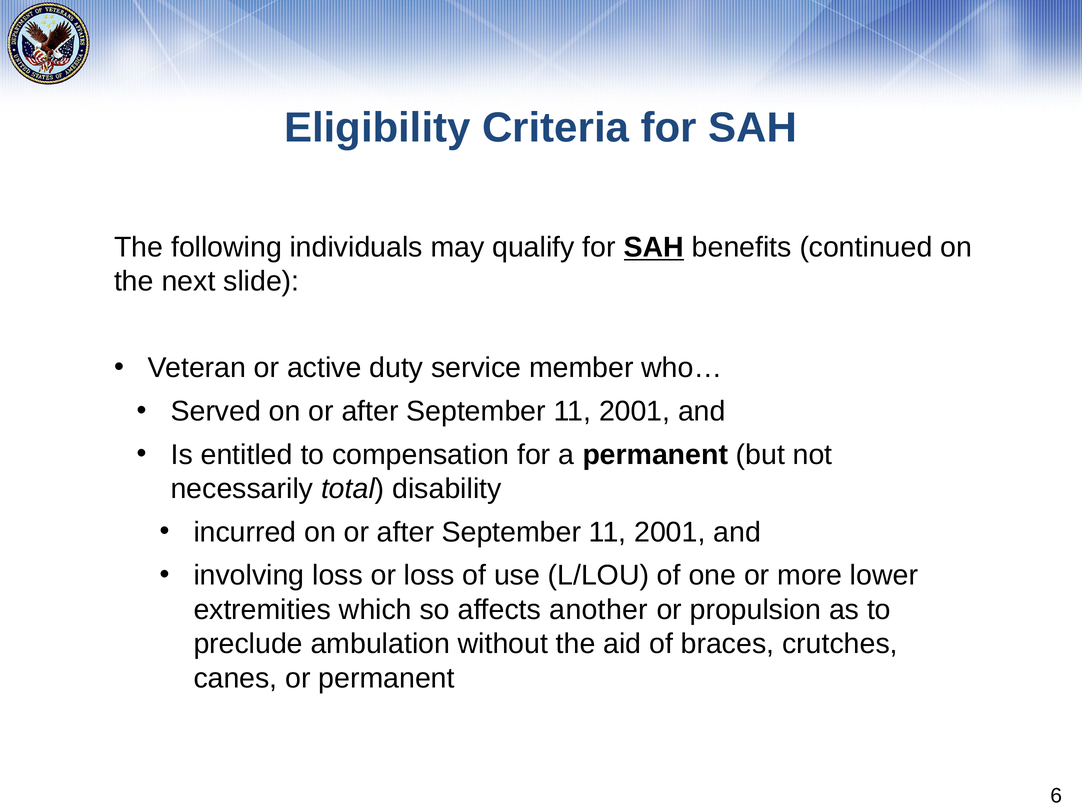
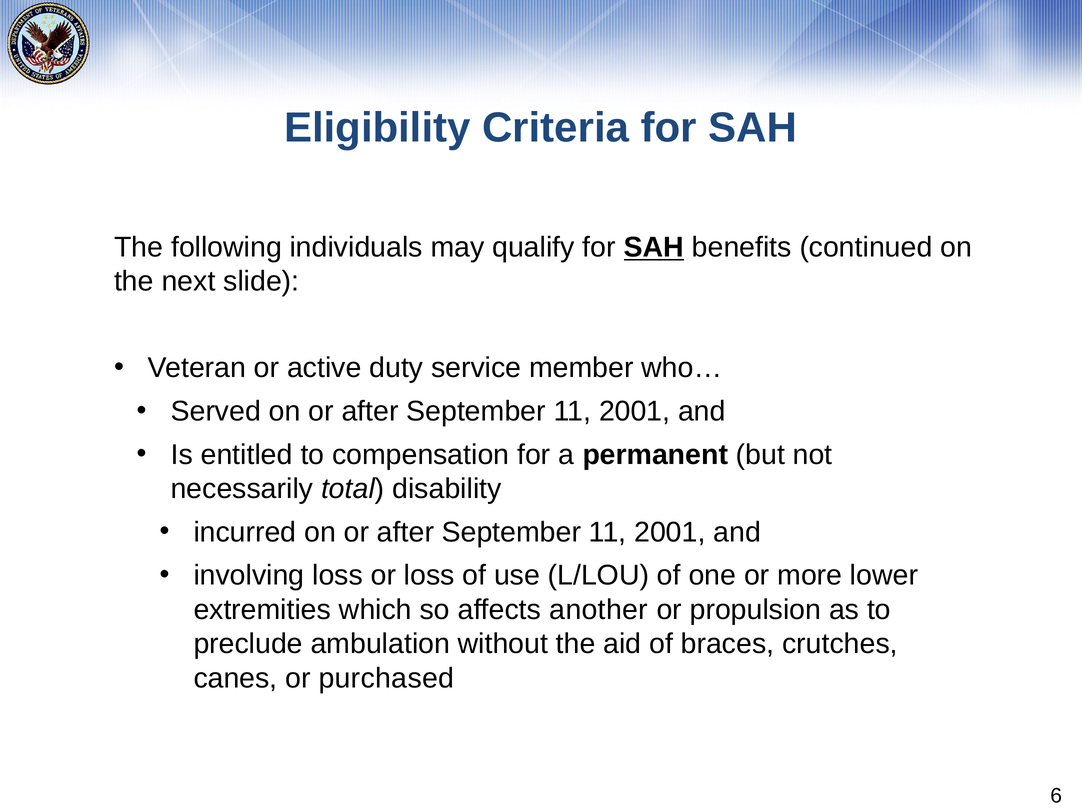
or permanent: permanent -> purchased (386, 678)
